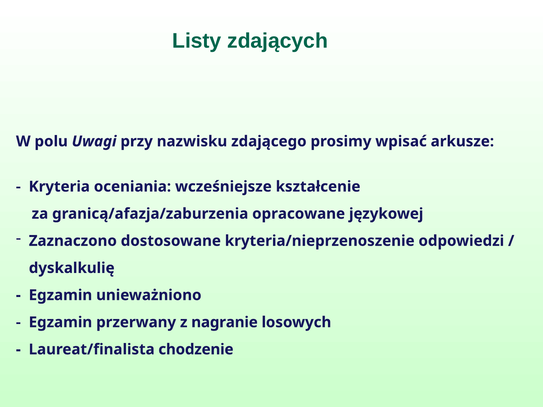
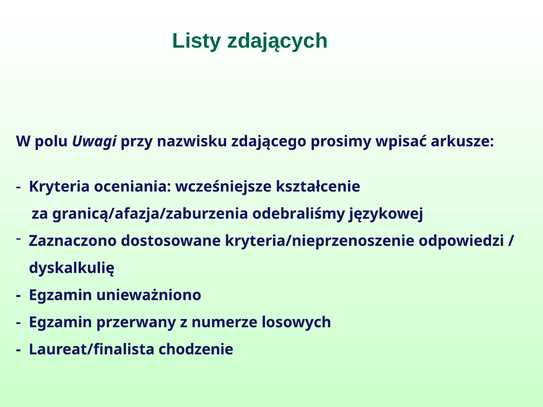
opracowane: opracowane -> odebraliśmy (299, 214)
nagranie: nagranie -> numerze (224, 322)
